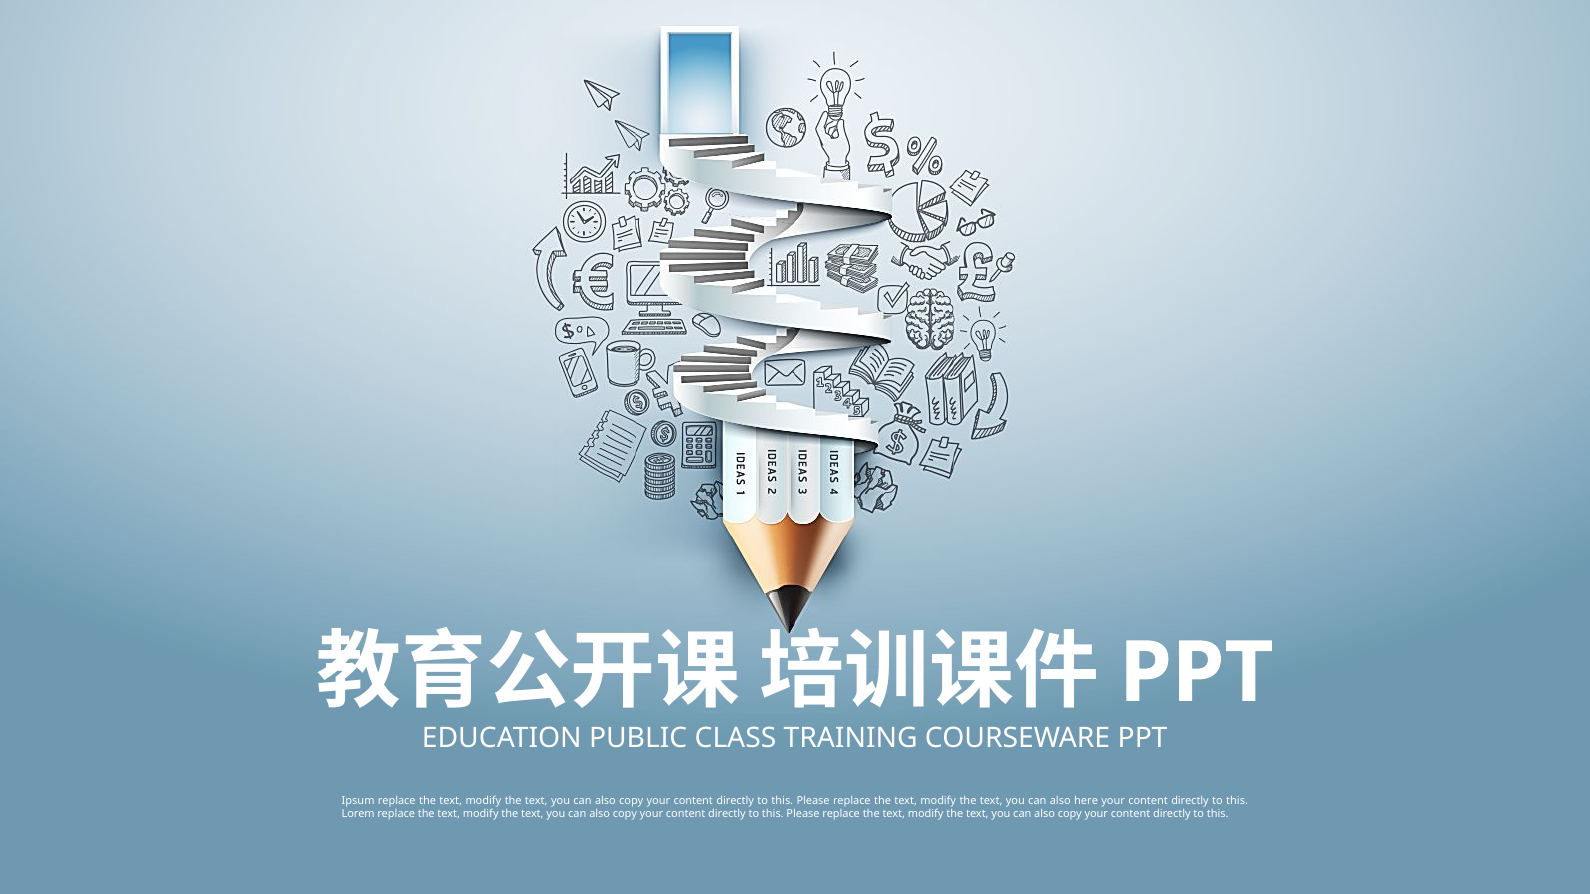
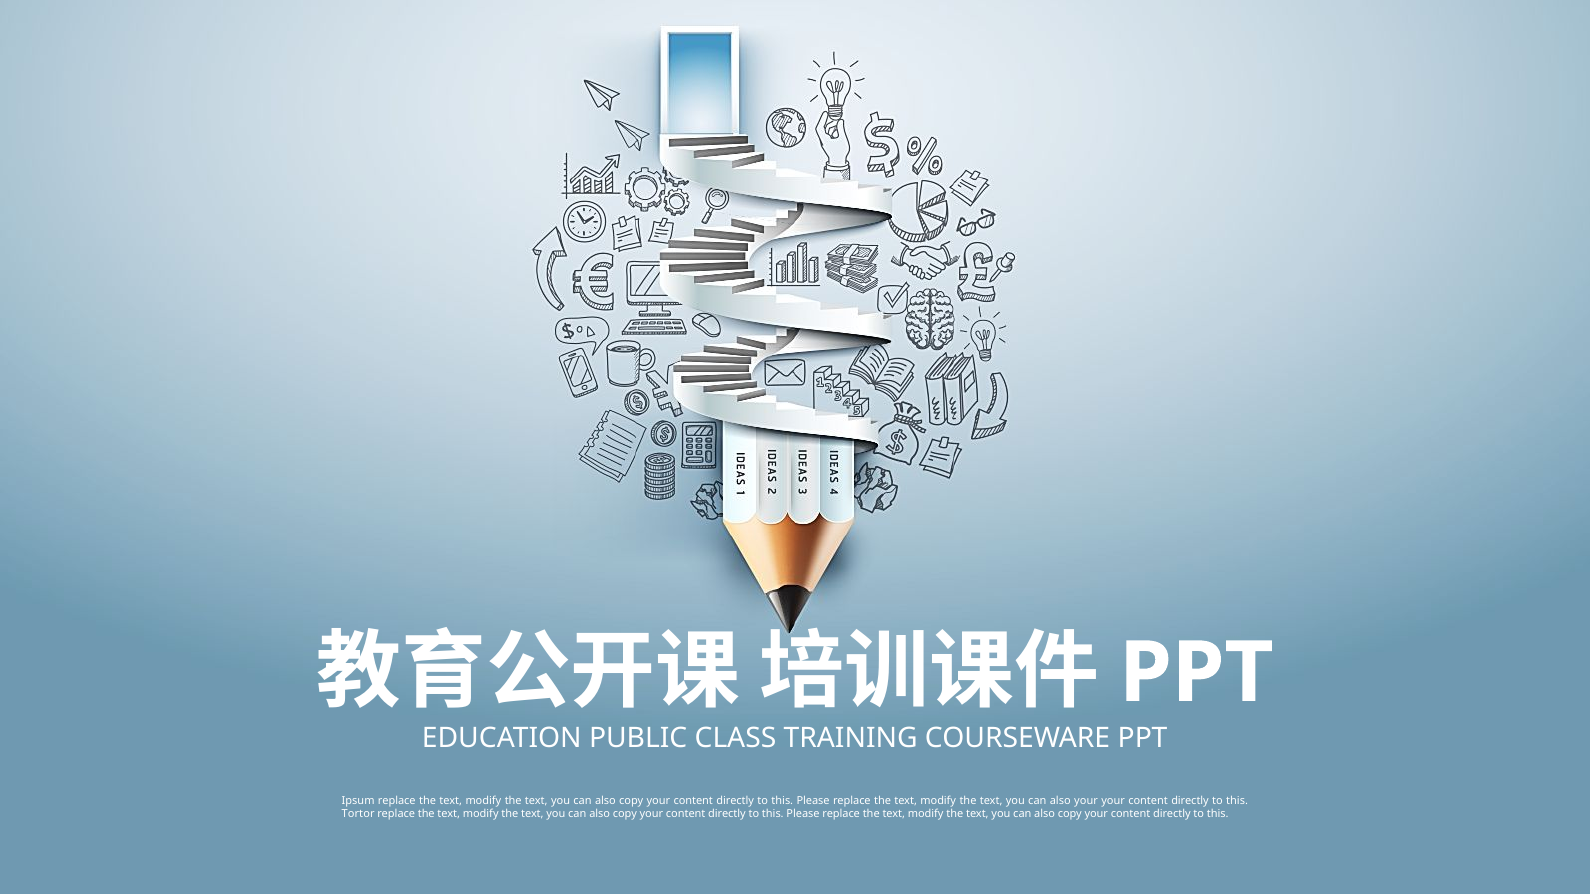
also here: here -> your (1086, 801)
Lorem: Lorem -> Tortor (358, 814)
